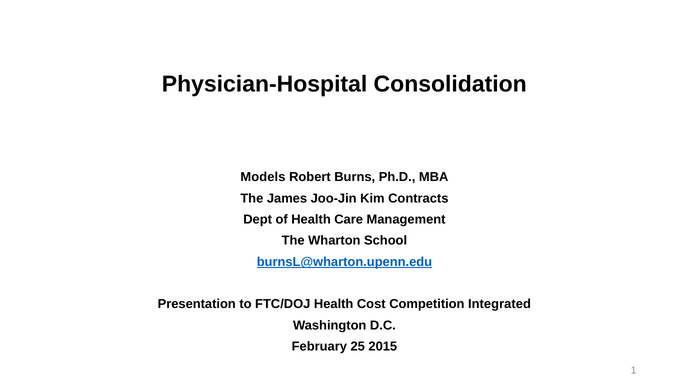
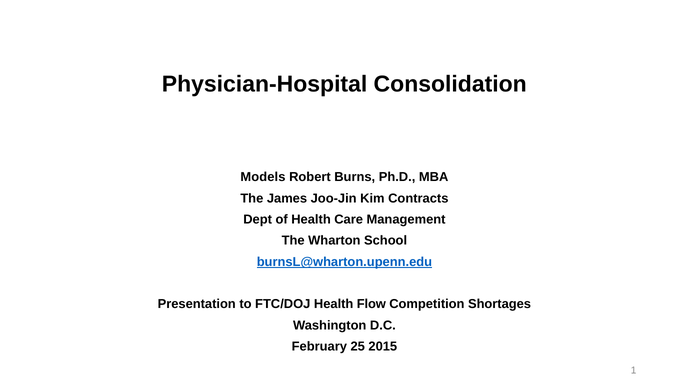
Cost: Cost -> Flow (371, 304)
Integrated: Integrated -> Shortages (500, 304)
